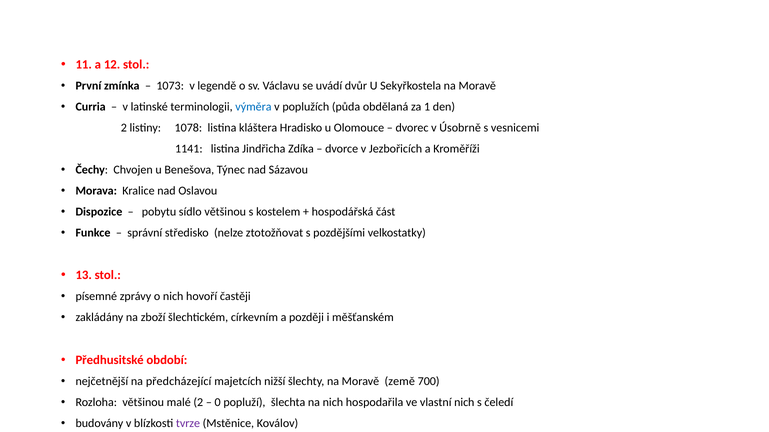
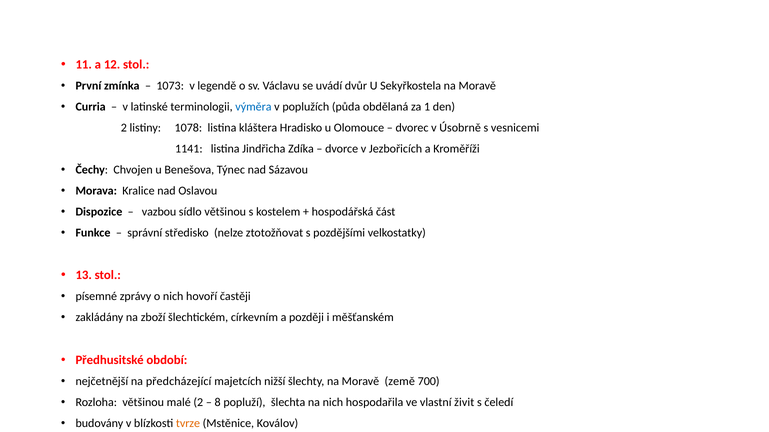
pobytu: pobytu -> vazbou (159, 212)
0: 0 -> 8 (218, 403)
vlastní nich: nich -> živit (464, 403)
tvrze colour: purple -> orange (188, 424)
